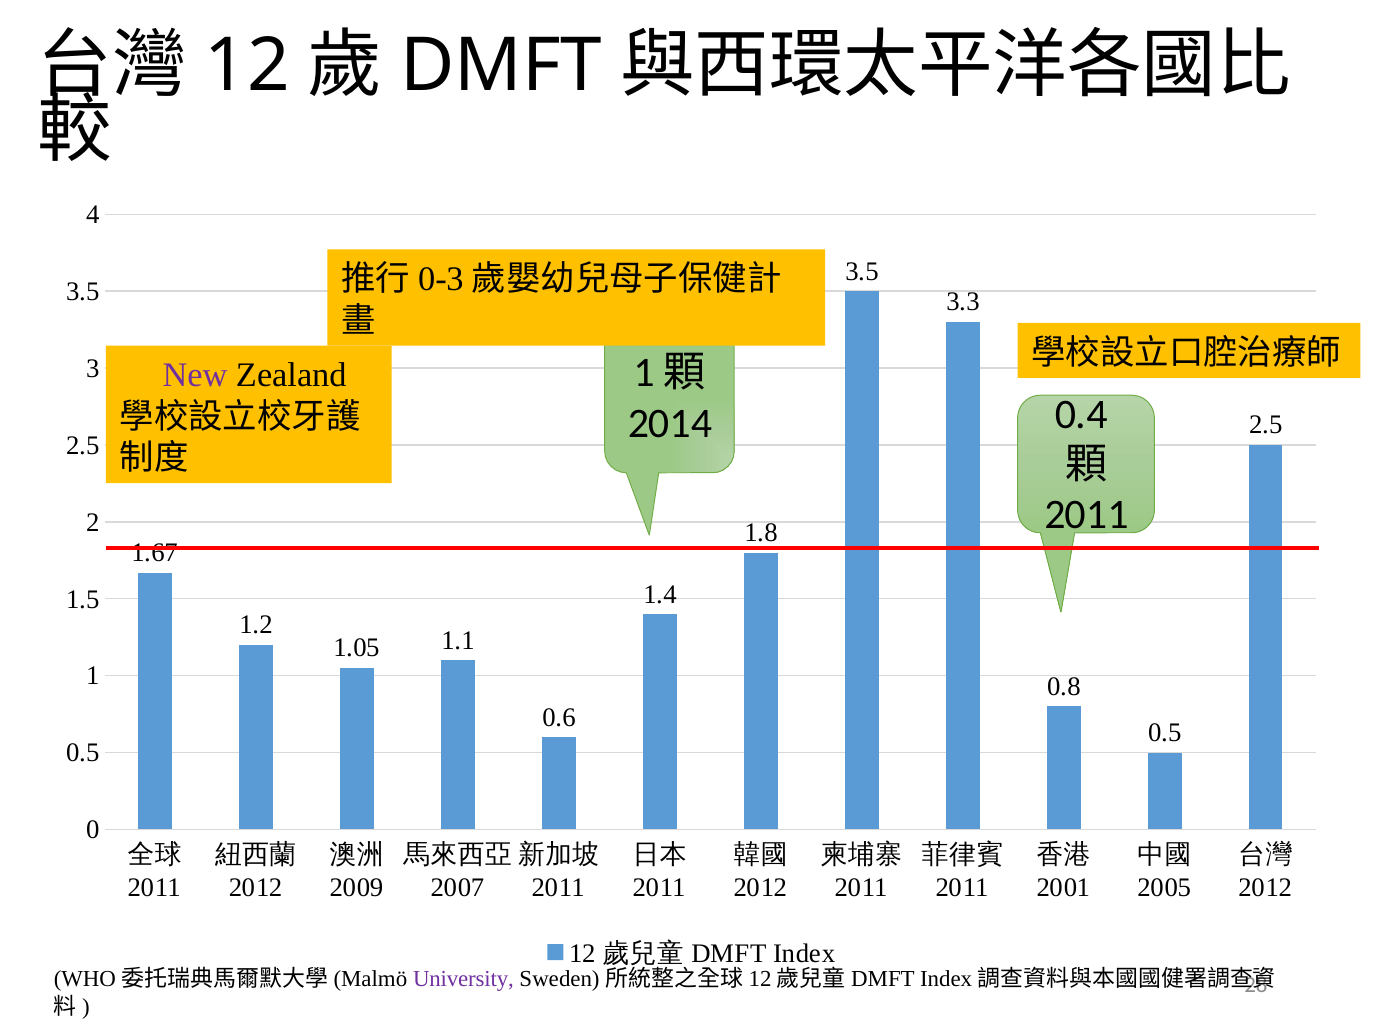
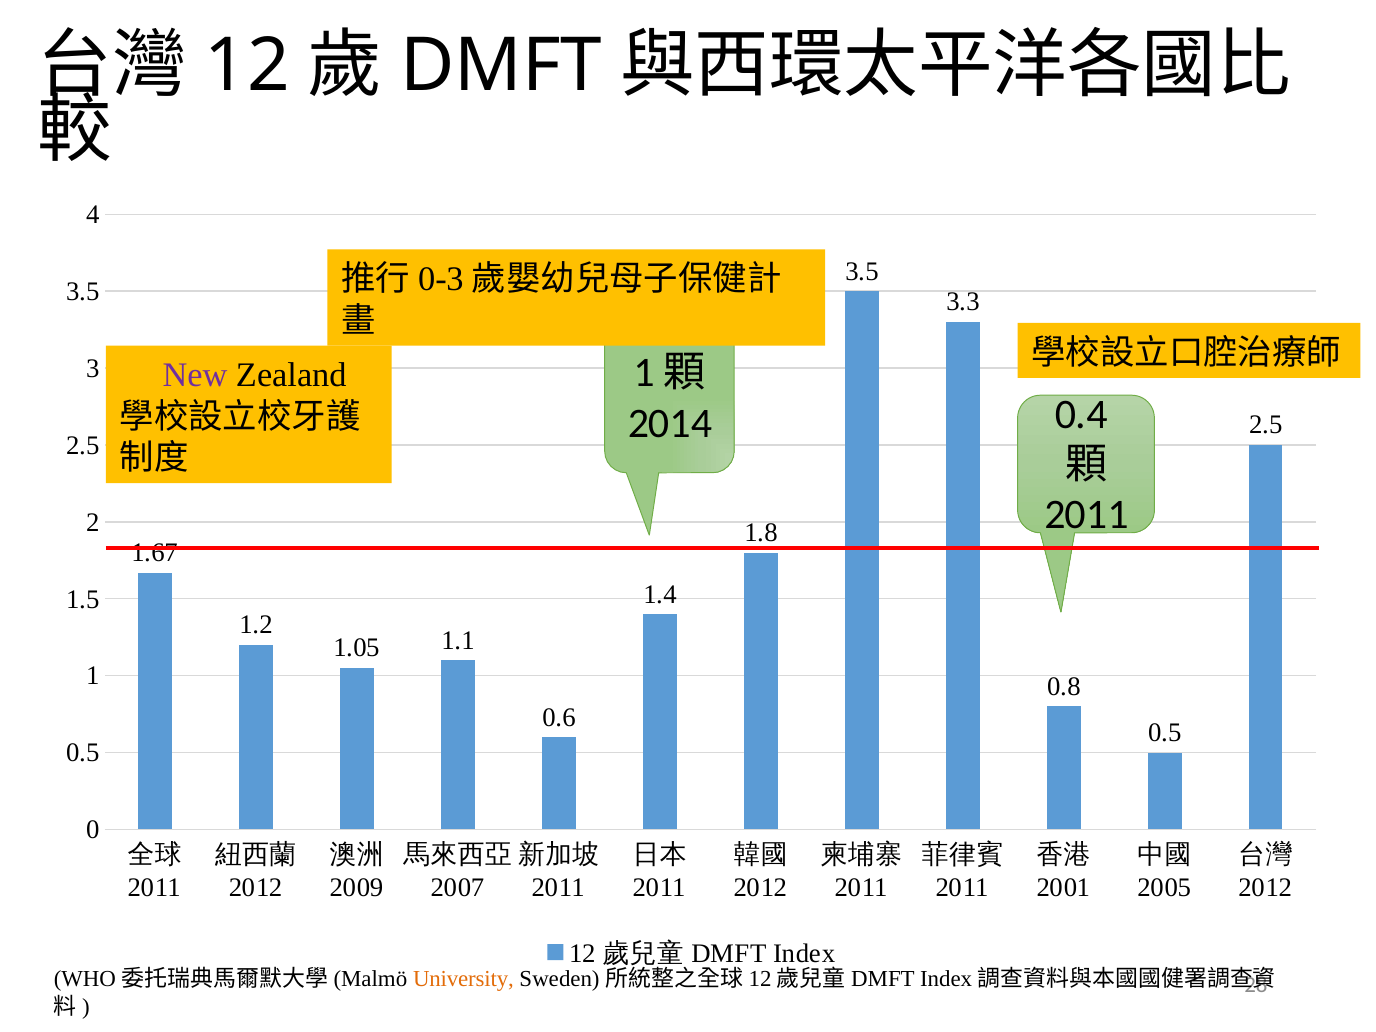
University colour: purple -> orange (463, 979)
